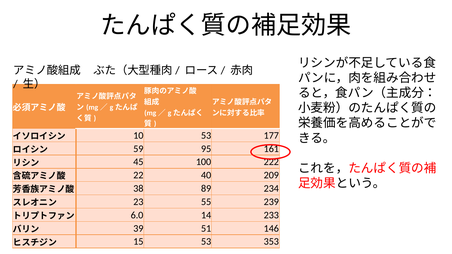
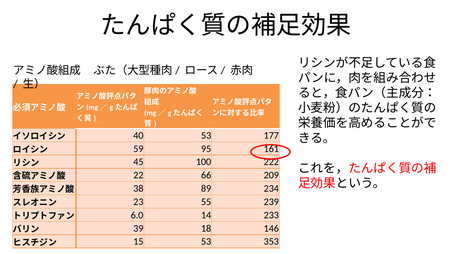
10: 10 -> 40 (138, 136)
40: 40 -> 66 (206, 175)
51: 51 -> 18 (206, 229)
